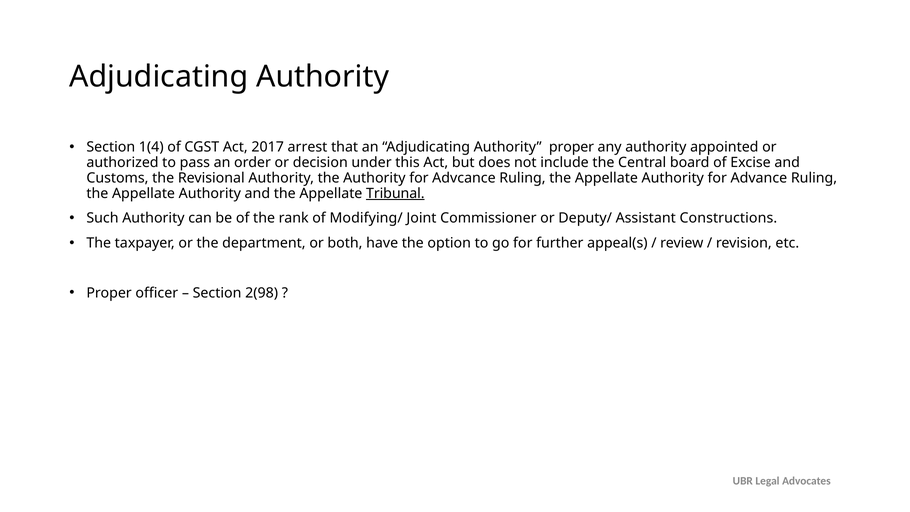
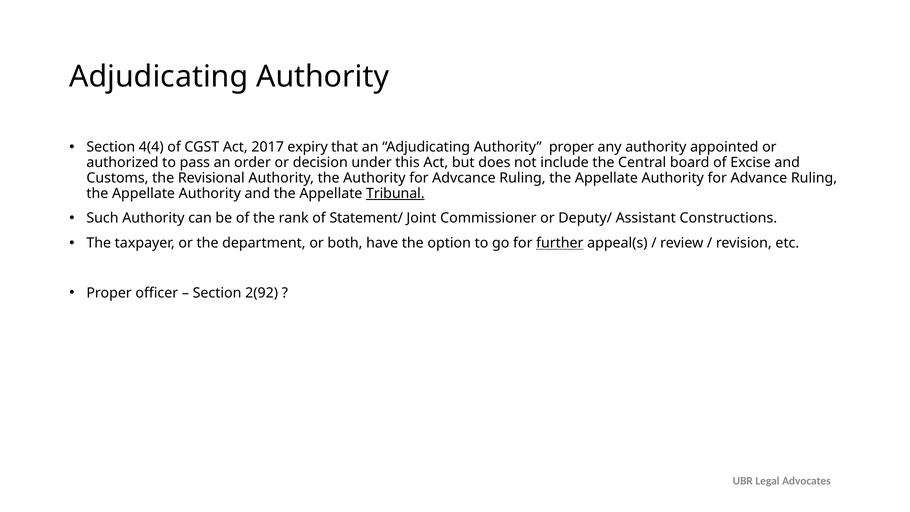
1(4: 1(4 -> 4(4 (151, 147)
arrest: arrest -> expiry (308, 147)
Modifying/: Modifying/ -> Statement/ (366, 218)
further underline: none -> present (560, 243)
2(98: 2(98 -> 2(92 (262, 293)
